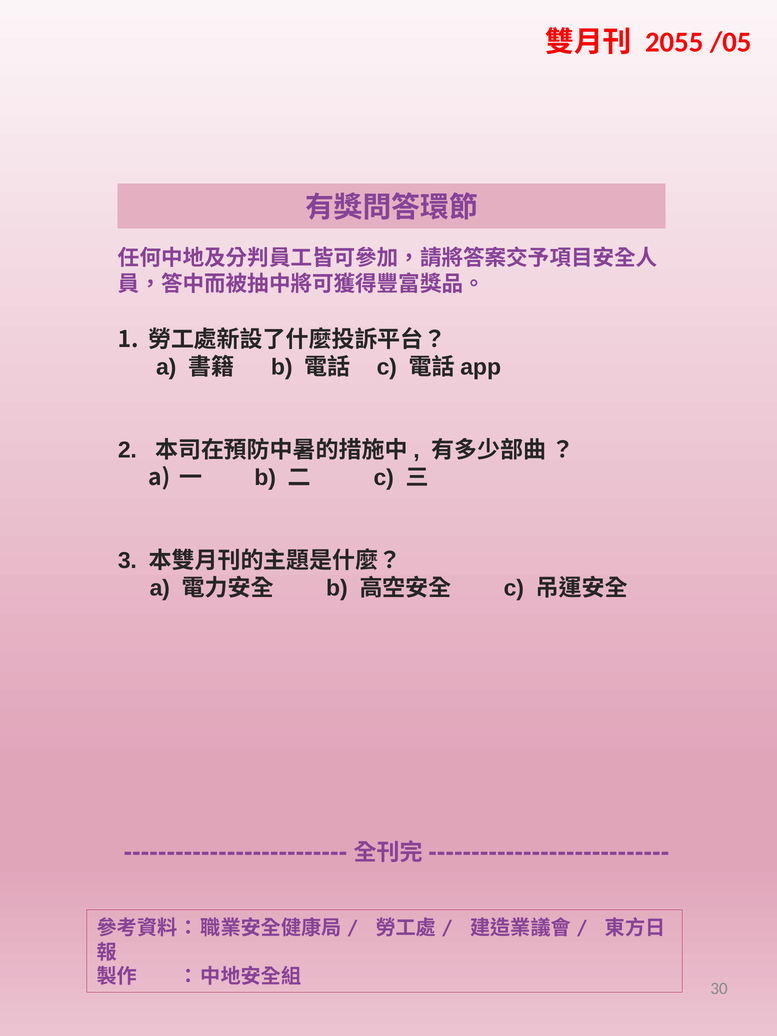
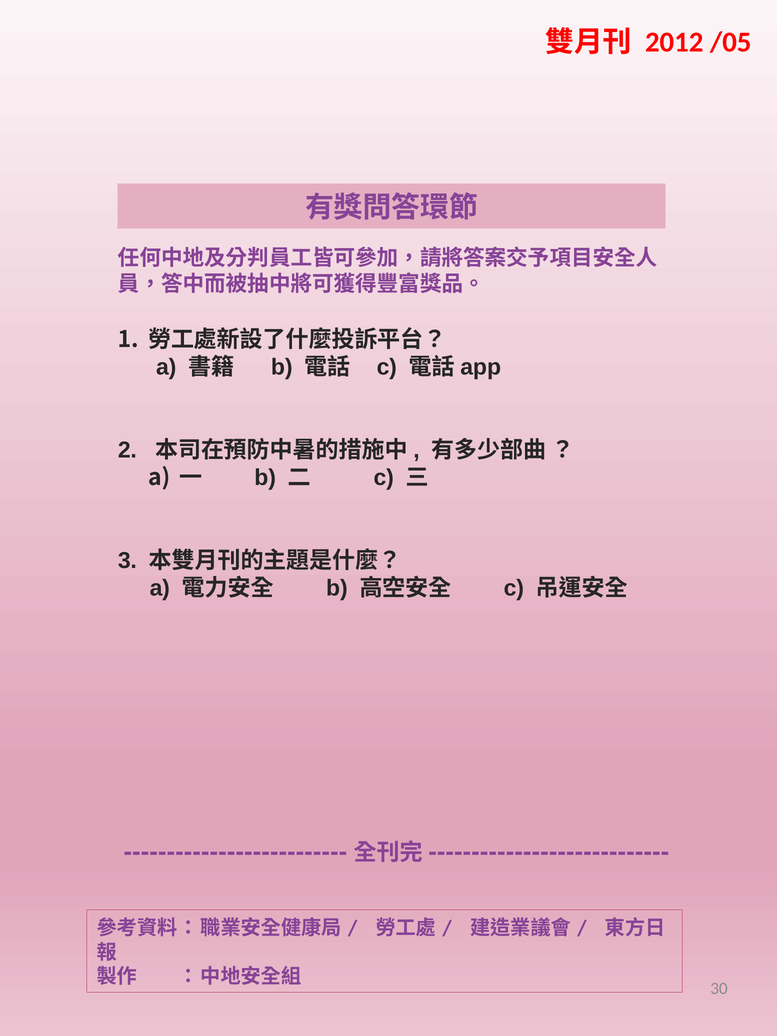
2055: 2055 -> 2012 (674, 42)
